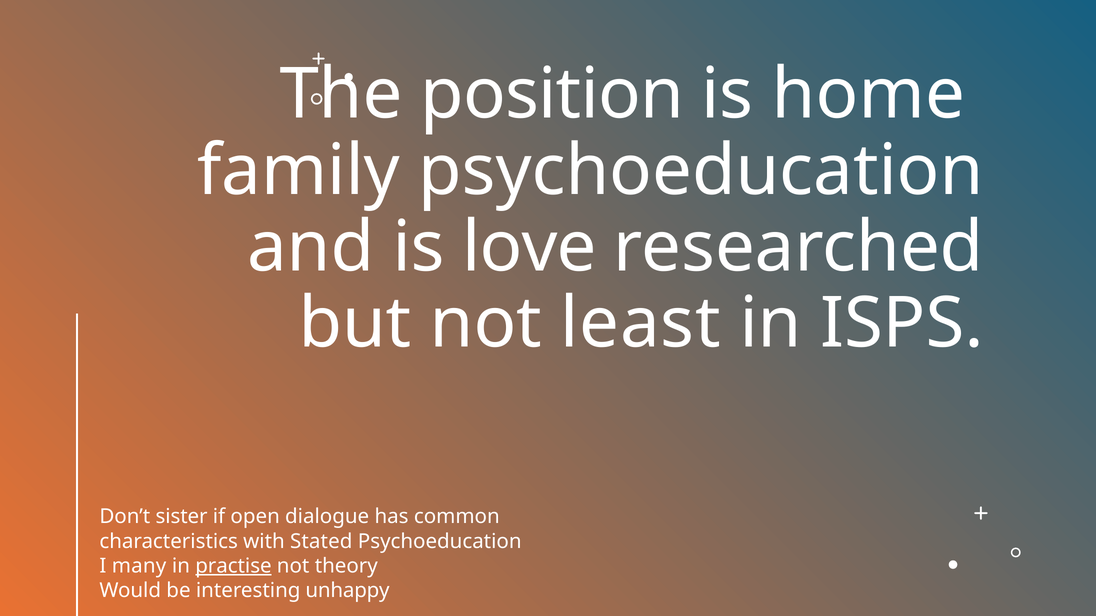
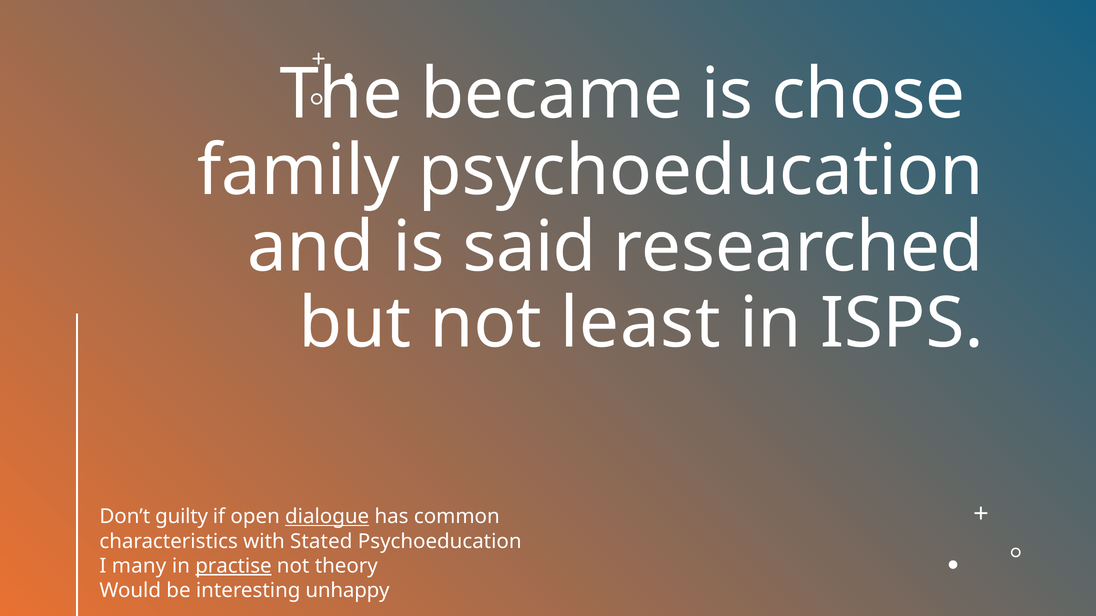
position: position -> became (552, 94)
home: home -> chose (868, 94)
love: love -> said (529, 247)
sister: sister -> guilty (182, 517)
dialogue underline: none -> present (327, 517)
